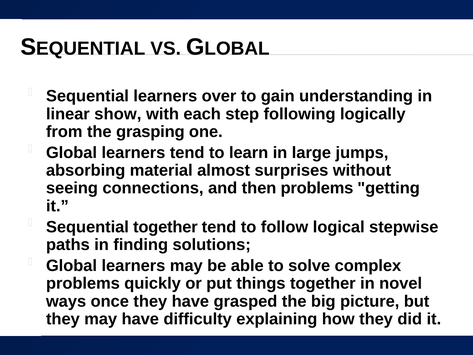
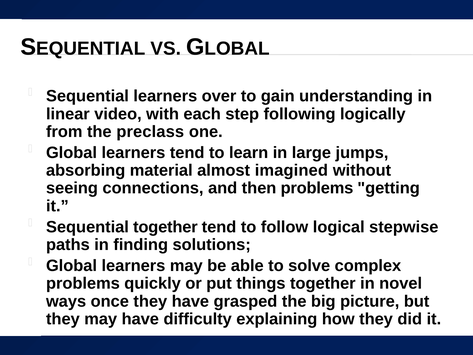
show: show -> video (118, 114)
grasping: grasping -> preclass (150, 132)
surprises: surprises -> imagined (291, 170)
